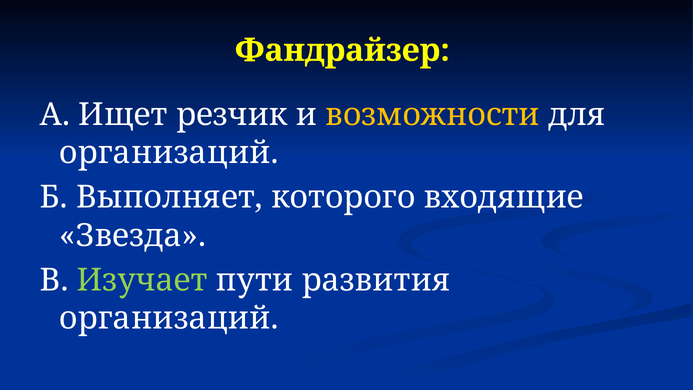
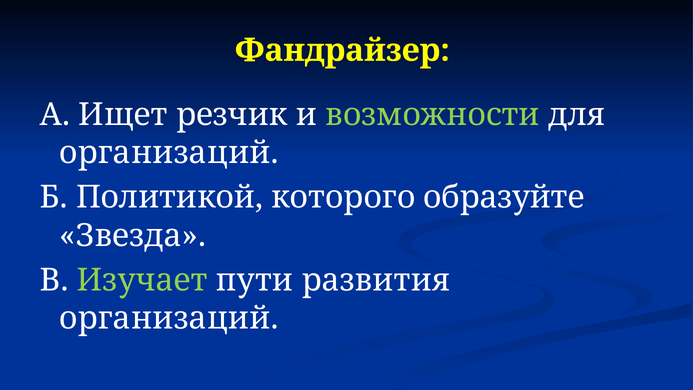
возможности colour: yellow -> light green (433, 115)
Выполняет: Выполняет -> Политикой (170, 197)
входящие: входящие -> образуйте (504, 197)
